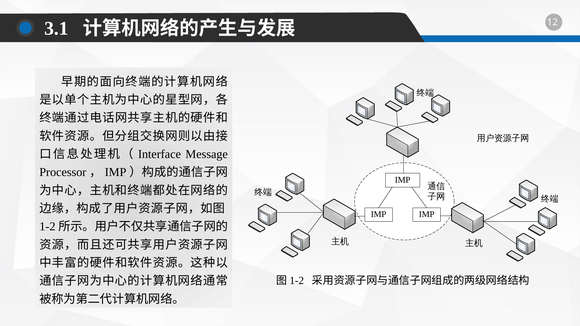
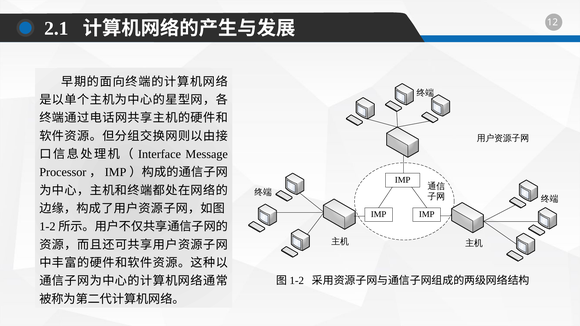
3.1: 3.1 -> 2.1 (56, 29)
